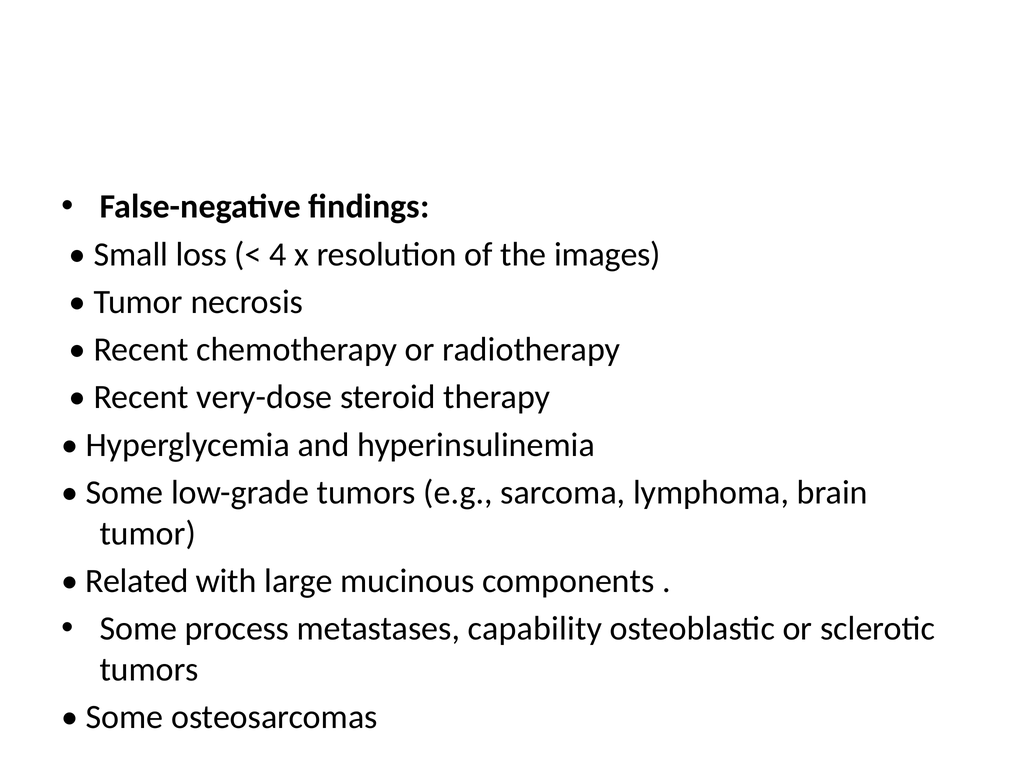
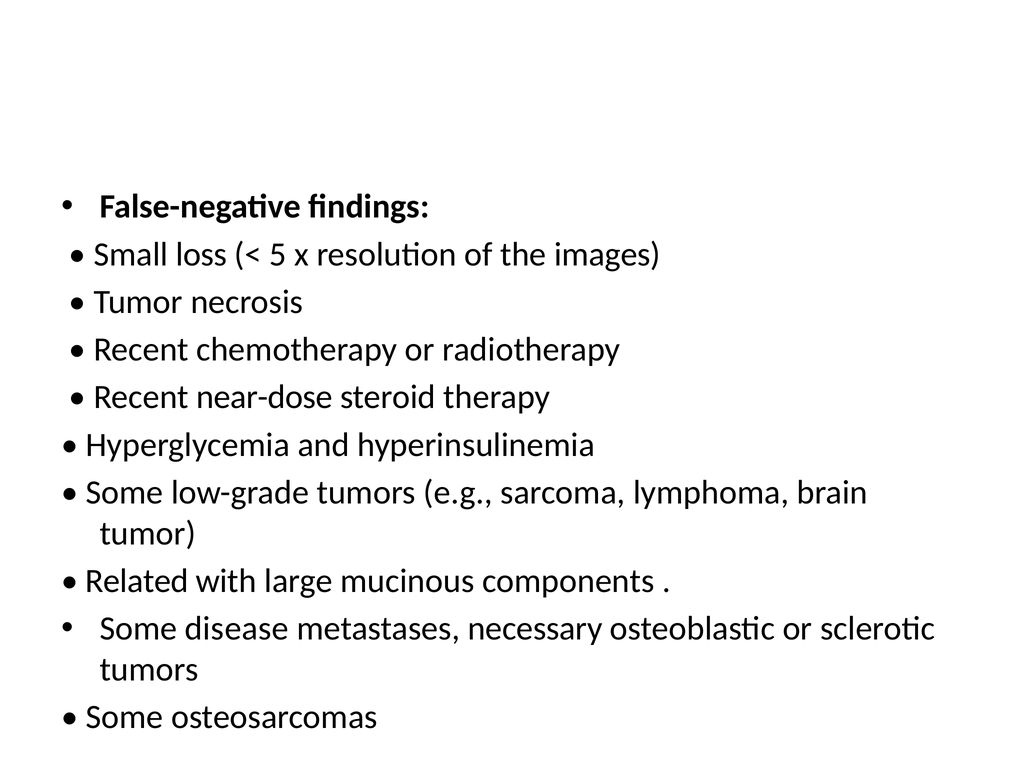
4: 4 -> 5 (278, 254)
very-dose: very-dose -> near-dose (264, 397)
process: process -> disease (237, 628)
capability: capability -> necessary (535, 628)
